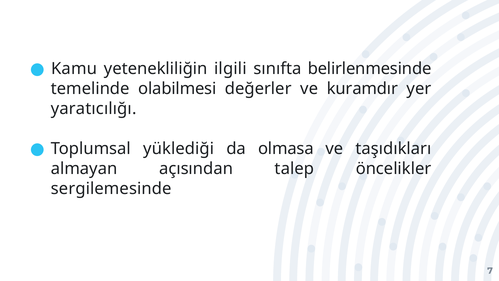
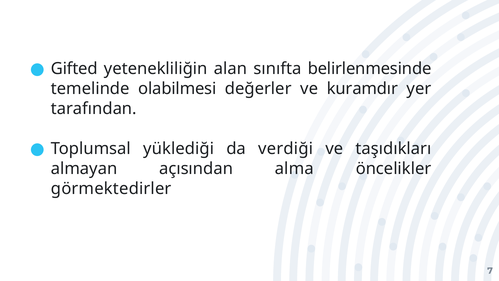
Kamu: Kamu -> Gifted (74, 69)
ilgili: ilgili -> alan (231, 69)
yaratıcılığı: yaratıcılığı -> tarafından (94, 109)
olmasa: olmasa -> verdiği (286, 149)
talep: talep -> alma (294, 169)
sergilemesinde: sergilemesinde -> görmektedirler (111, 188)
